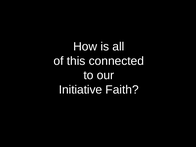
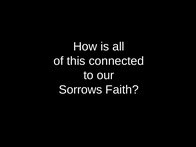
Initiative: Initiative -> Sorrows (81, 90)
